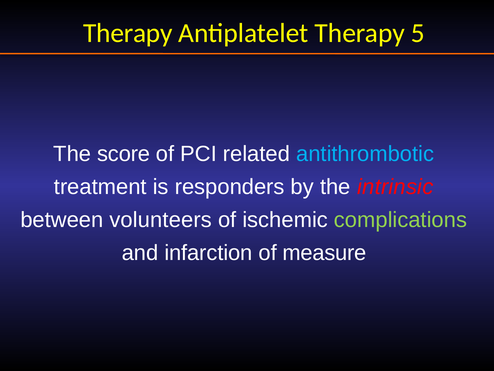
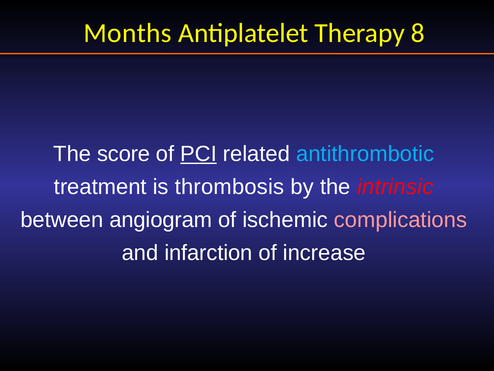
Therapy: Therapy -> Months (128, 33)
5: 5 -> 8 (418, 33)
PCI underline: none -> present (198, 154)
responders: responders -> thrombosis (230, 187)
volunteers: volunteers -> angiogram (161, 219)
complications colour: light green -> pink (401, 219)
measure: measure -> increase (324, 252)
